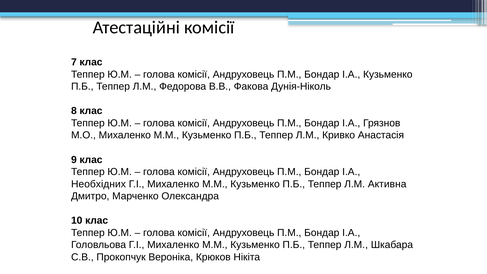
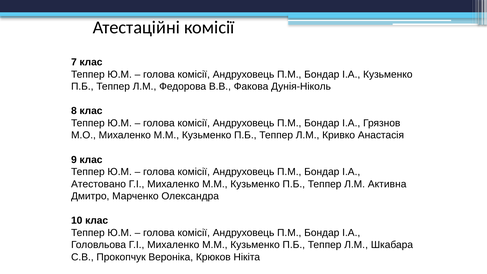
Необхідних: Необхідних -> Атестовано (99, 184)
